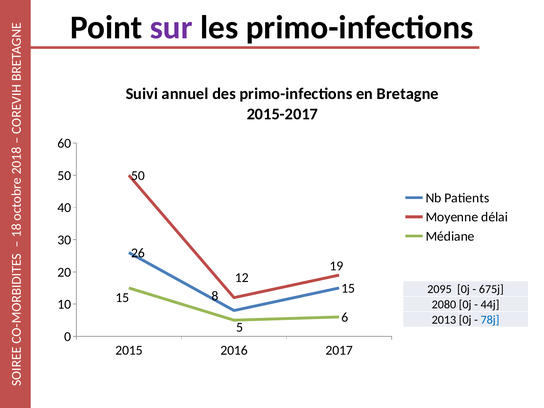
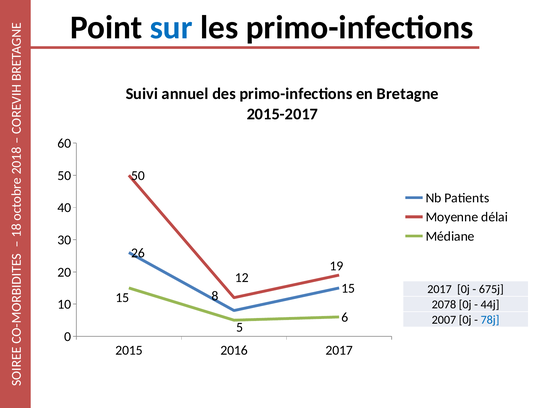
sur colour: purple -> blue (171, 28)
2095: 2095 -> 2017 (439, 289)
2080: 2080 -> 2078 (444, 304)
2013: 2013 -> 2007 (444, 320)
